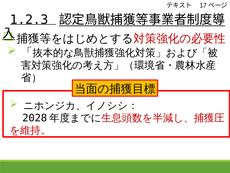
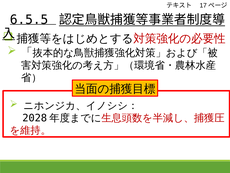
1.2.3: 1.2.3 -> 6.5.5 (29, 20)
